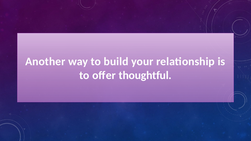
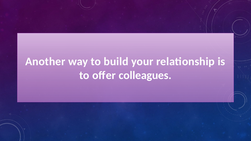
thoughtful: thoughtful -> colleagues (145, 75)
